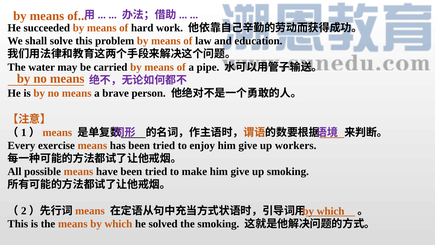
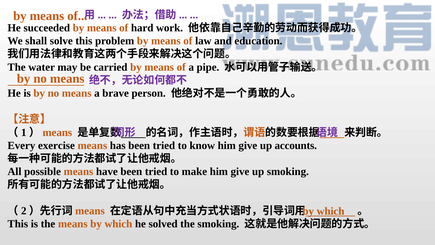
enjoy: enjoy -> know (202, 145)
workers: workers -> accounts (296, 145)
